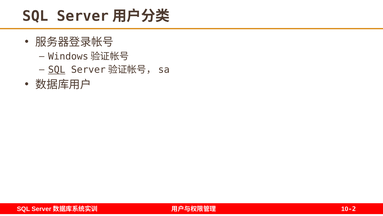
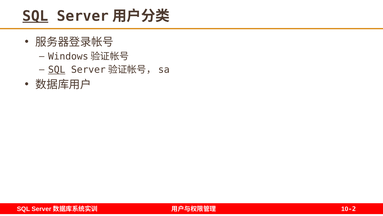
SQL underline: none -> present (35, 16)
